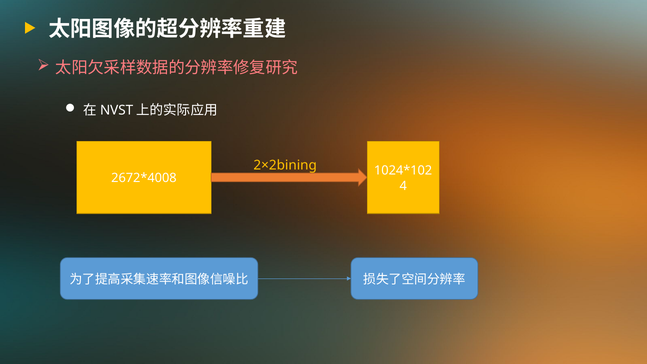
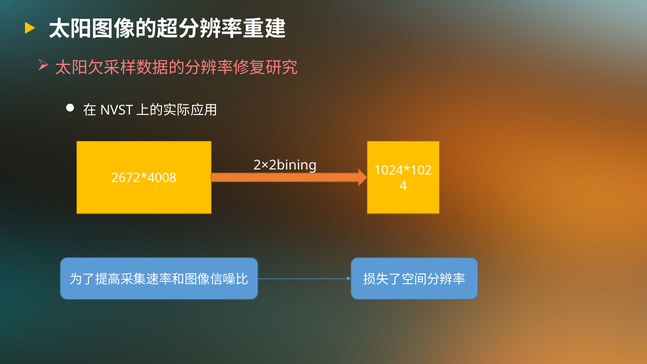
2×2bining colour: yellow -> white (285, 165)
